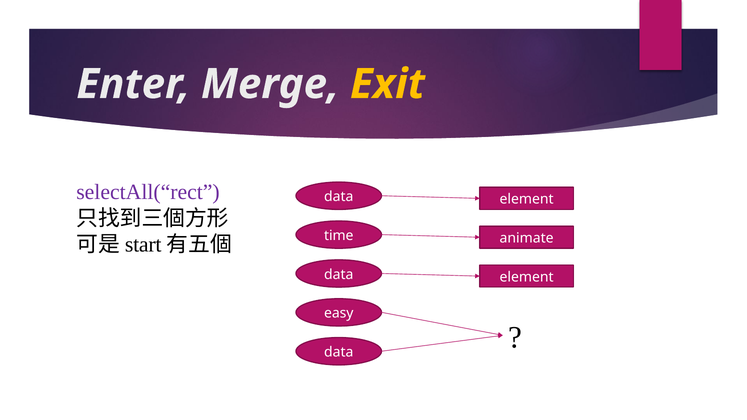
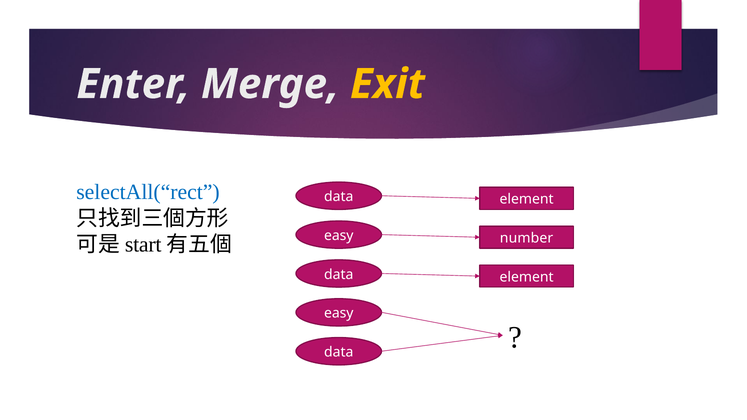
selectAll(“rect colour: purple -> blue (148, 192)
time: time -> easy (339, 236)
animate: animate -> number (527, 238)
